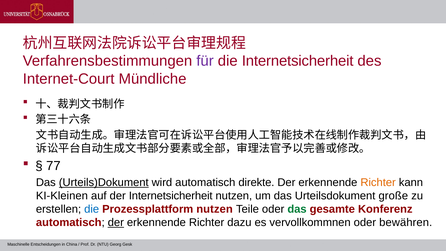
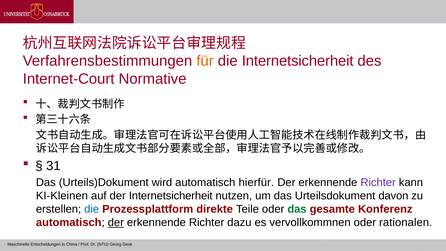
für colour: purple -> orange (205, 61)
Mündliche: Mündliche -> Normative (153, 79)
77: 77 -> 31 (53, 166)
Urteils)Dokument underline: present -> none (104, 182)
direkte: direkte -> hierfür (256, 182)
Richter colour: orange -> purple (378, 182)
große: große -> davon (393, 196)
Prozessplattform nutzen: nutzen -> direkte (215, 209)
bewähren: bewähren -> rationalen (406, 222)
